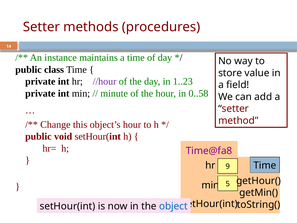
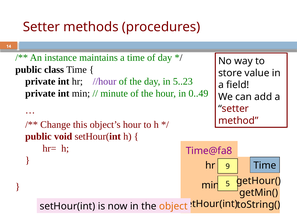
1..23: 1..23 -> 5..23 (183, 81)
0..58: 0..58 -> 0..49 (198, 93)
object colour: blue -> orange (173, 206)
